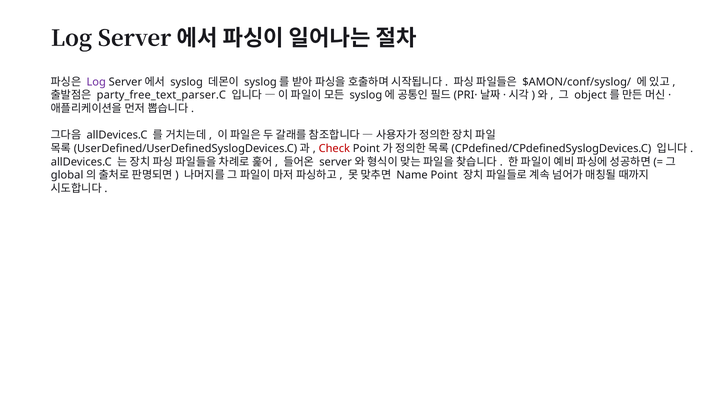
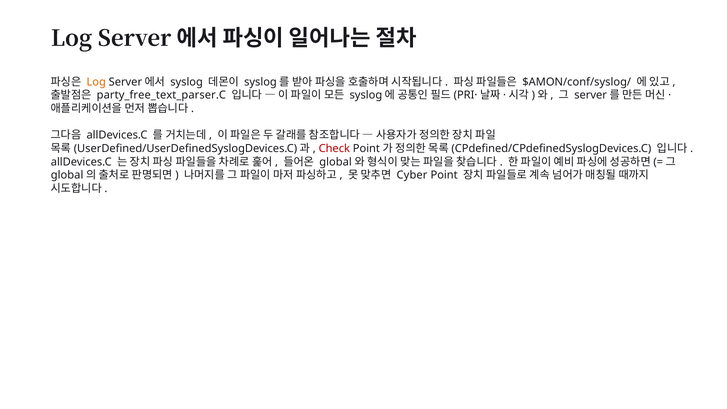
Log colour: purple -> orange (96, 82)
object: object -> server (591, 95)
server: server -> global (336, 162)
Name: Name -> Cyber (412, 175)
